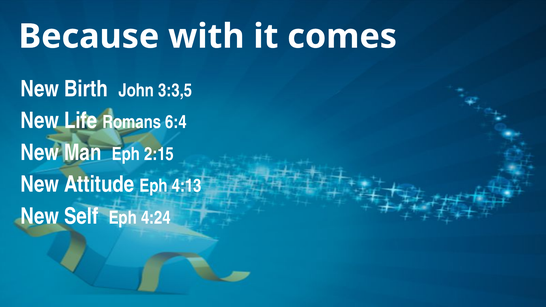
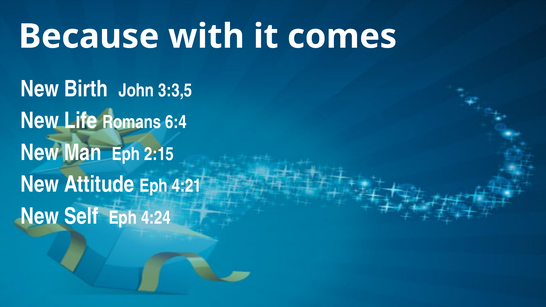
4:13: 4:13 -> 4:21 (187, 186)
